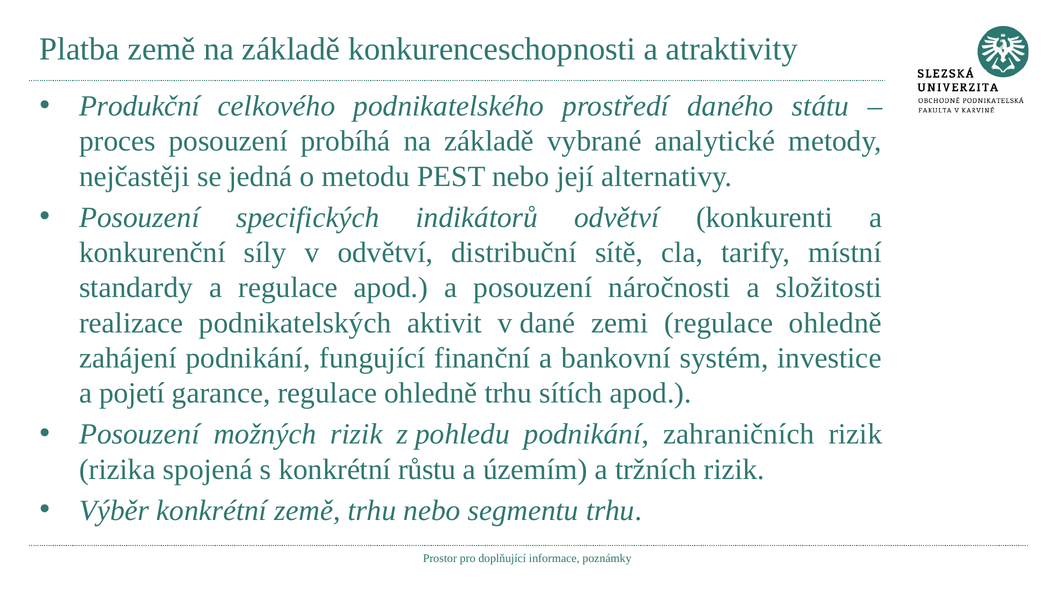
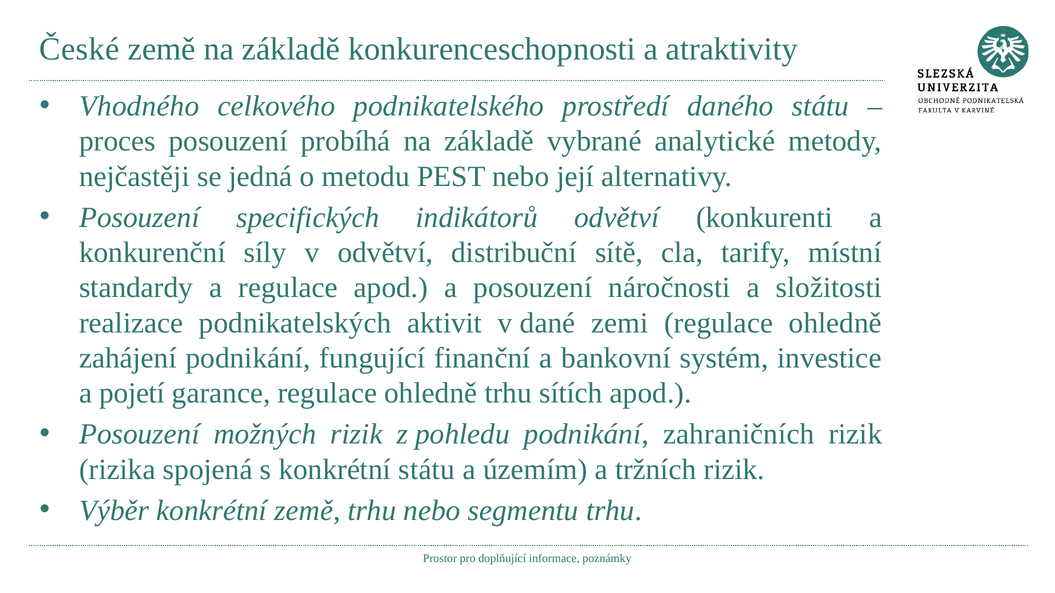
Platba: Platba -> České (79, 49)
Produkční: Produkční -> Vhodného (139, 106)
konkrétní růstu: růstu -> státu (427, 470)
